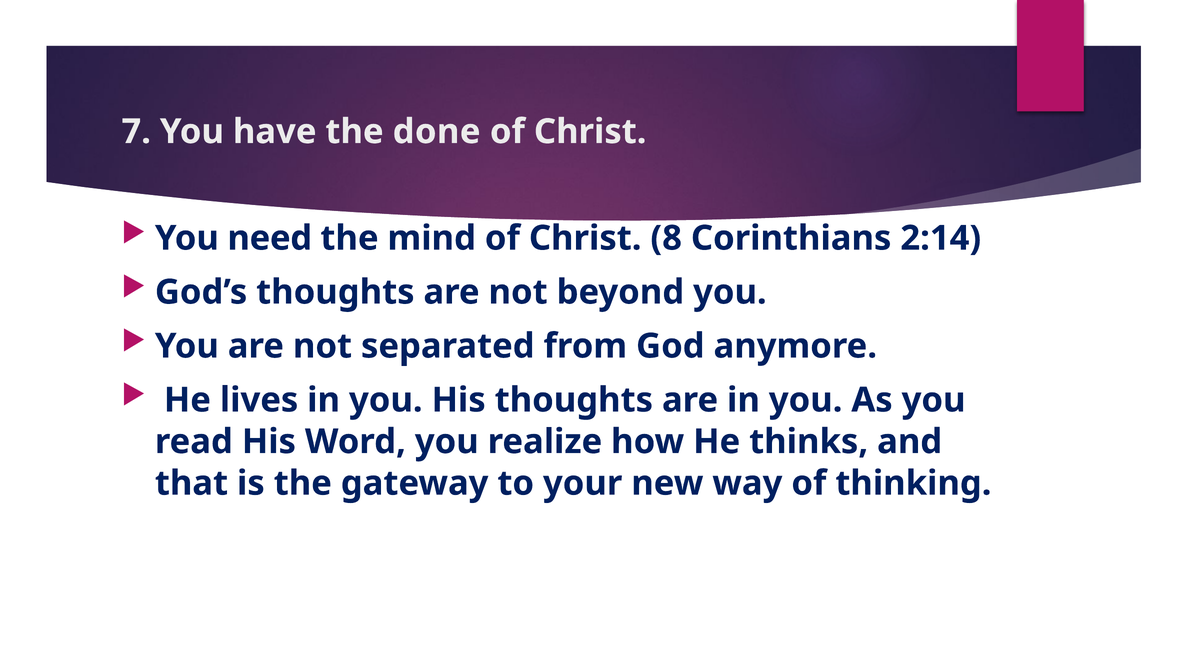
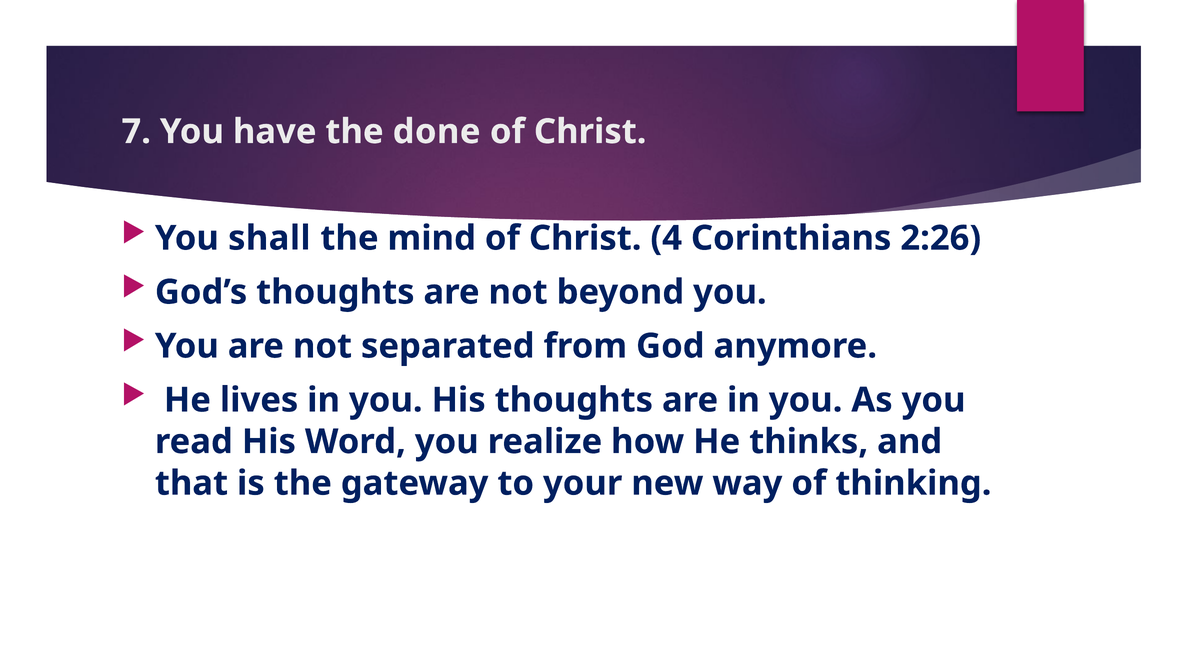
need: need -> shall (269, 238)
8: 8 -> 4 (666, 238)
2:14: 2:14 -> 2:26 (941, 238)
